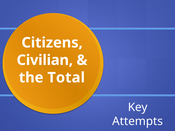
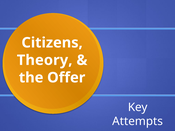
Civilian: Civilian -> Theory (45, 60)
Total: Total -> Offer (66, 78)
